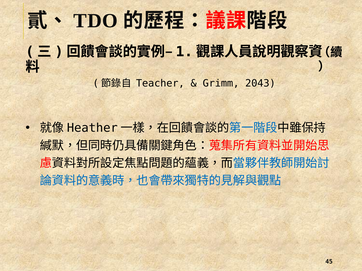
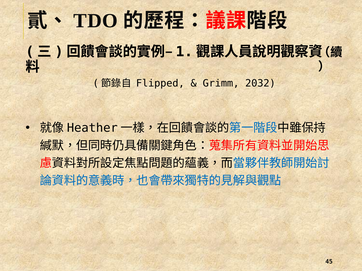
Teacher: Teacher -> Flipped (160, 84)
2043: 2043 -> 2032 (260, 84)
